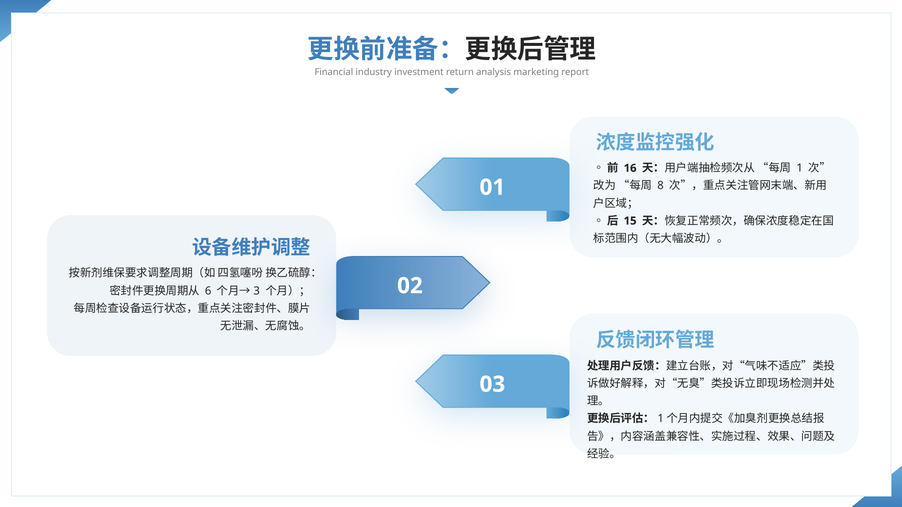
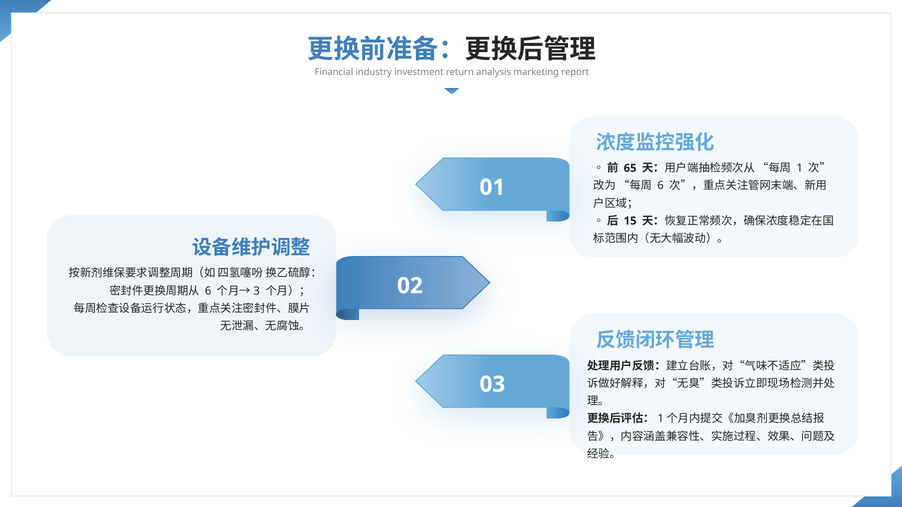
16: 16 -> 65 (630, 168)
8: 8 -> 6 (661, 186)
